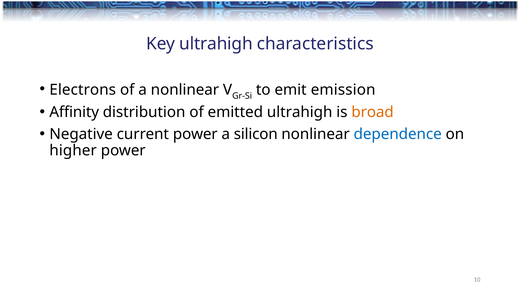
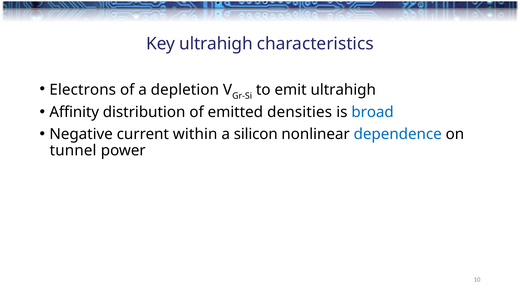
a nonlinear: nonlinear -> depletion (185, 90)
emit emission: emission -> ultrahigh (343, 90)
emitted ultrahigh: ultrahigh -> densities (300, 112)
broad colour: orange -> blue (373, 112)
current power: power -> within (195, 134)
higher: higher -> tunnel (73, 150)
